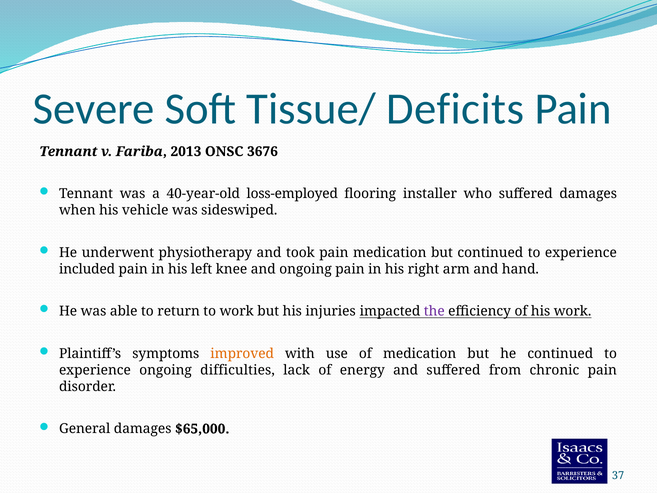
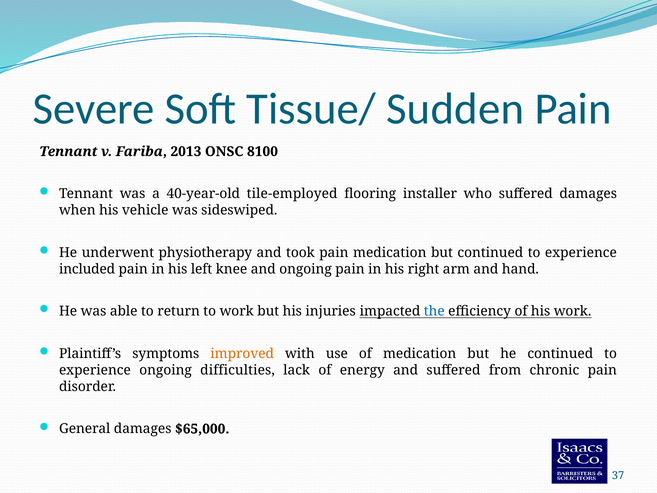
Deficits: Deficits -> Sudden (455, 109)
3676: 3676 -> 8100 (262, 151)
loss-employed: loss-employed -> tile-employed (292, 194)
the colour: purple -> blue (434, 311)
